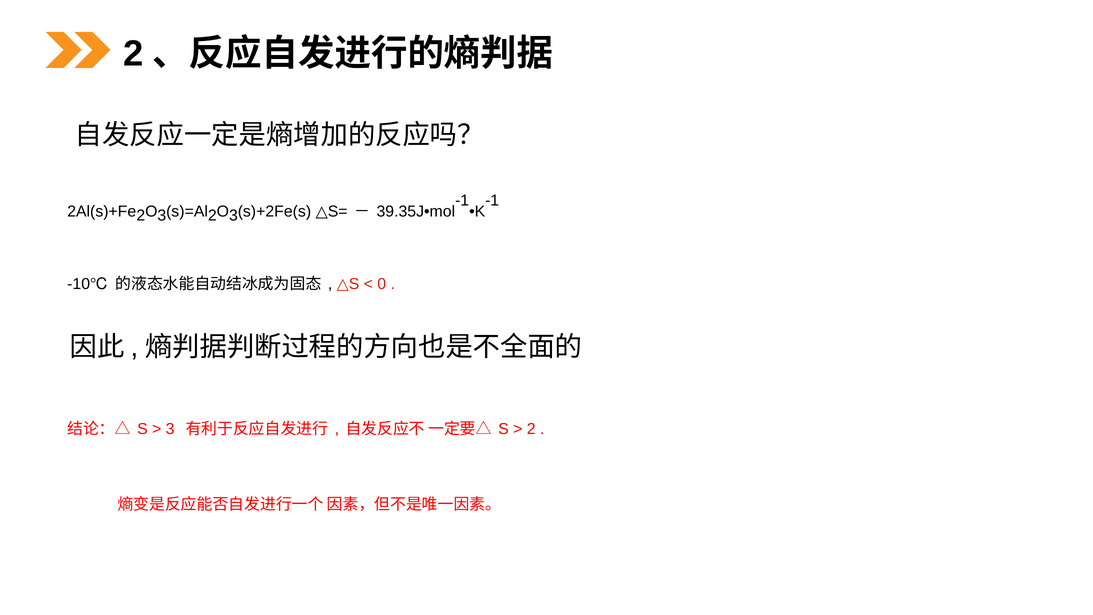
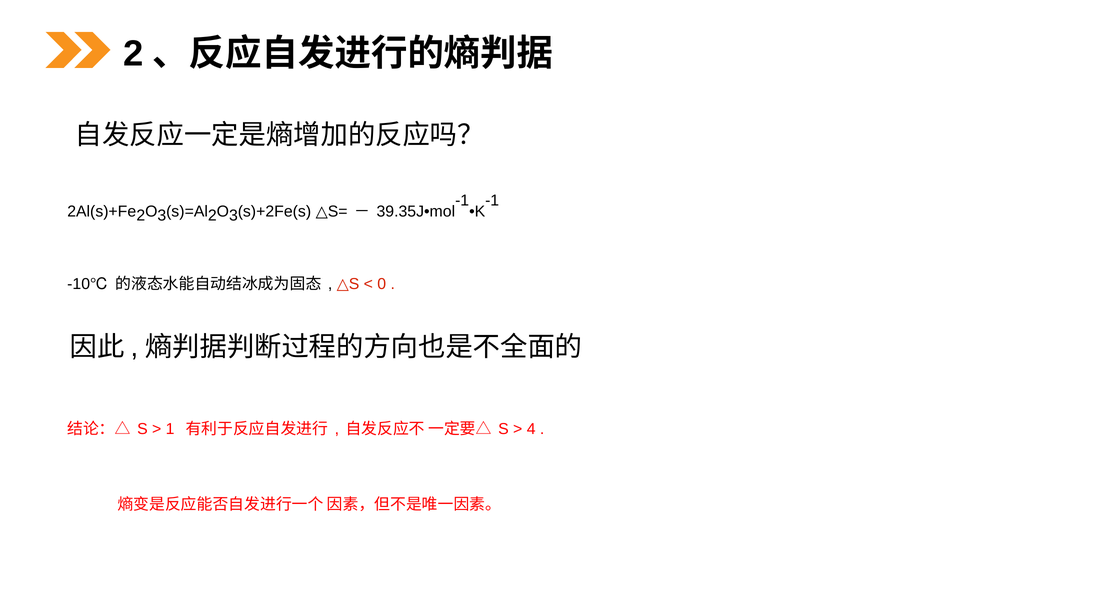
3: 3 -> 1 (170, 429)
2: 2 -> 4 (531, 429)
